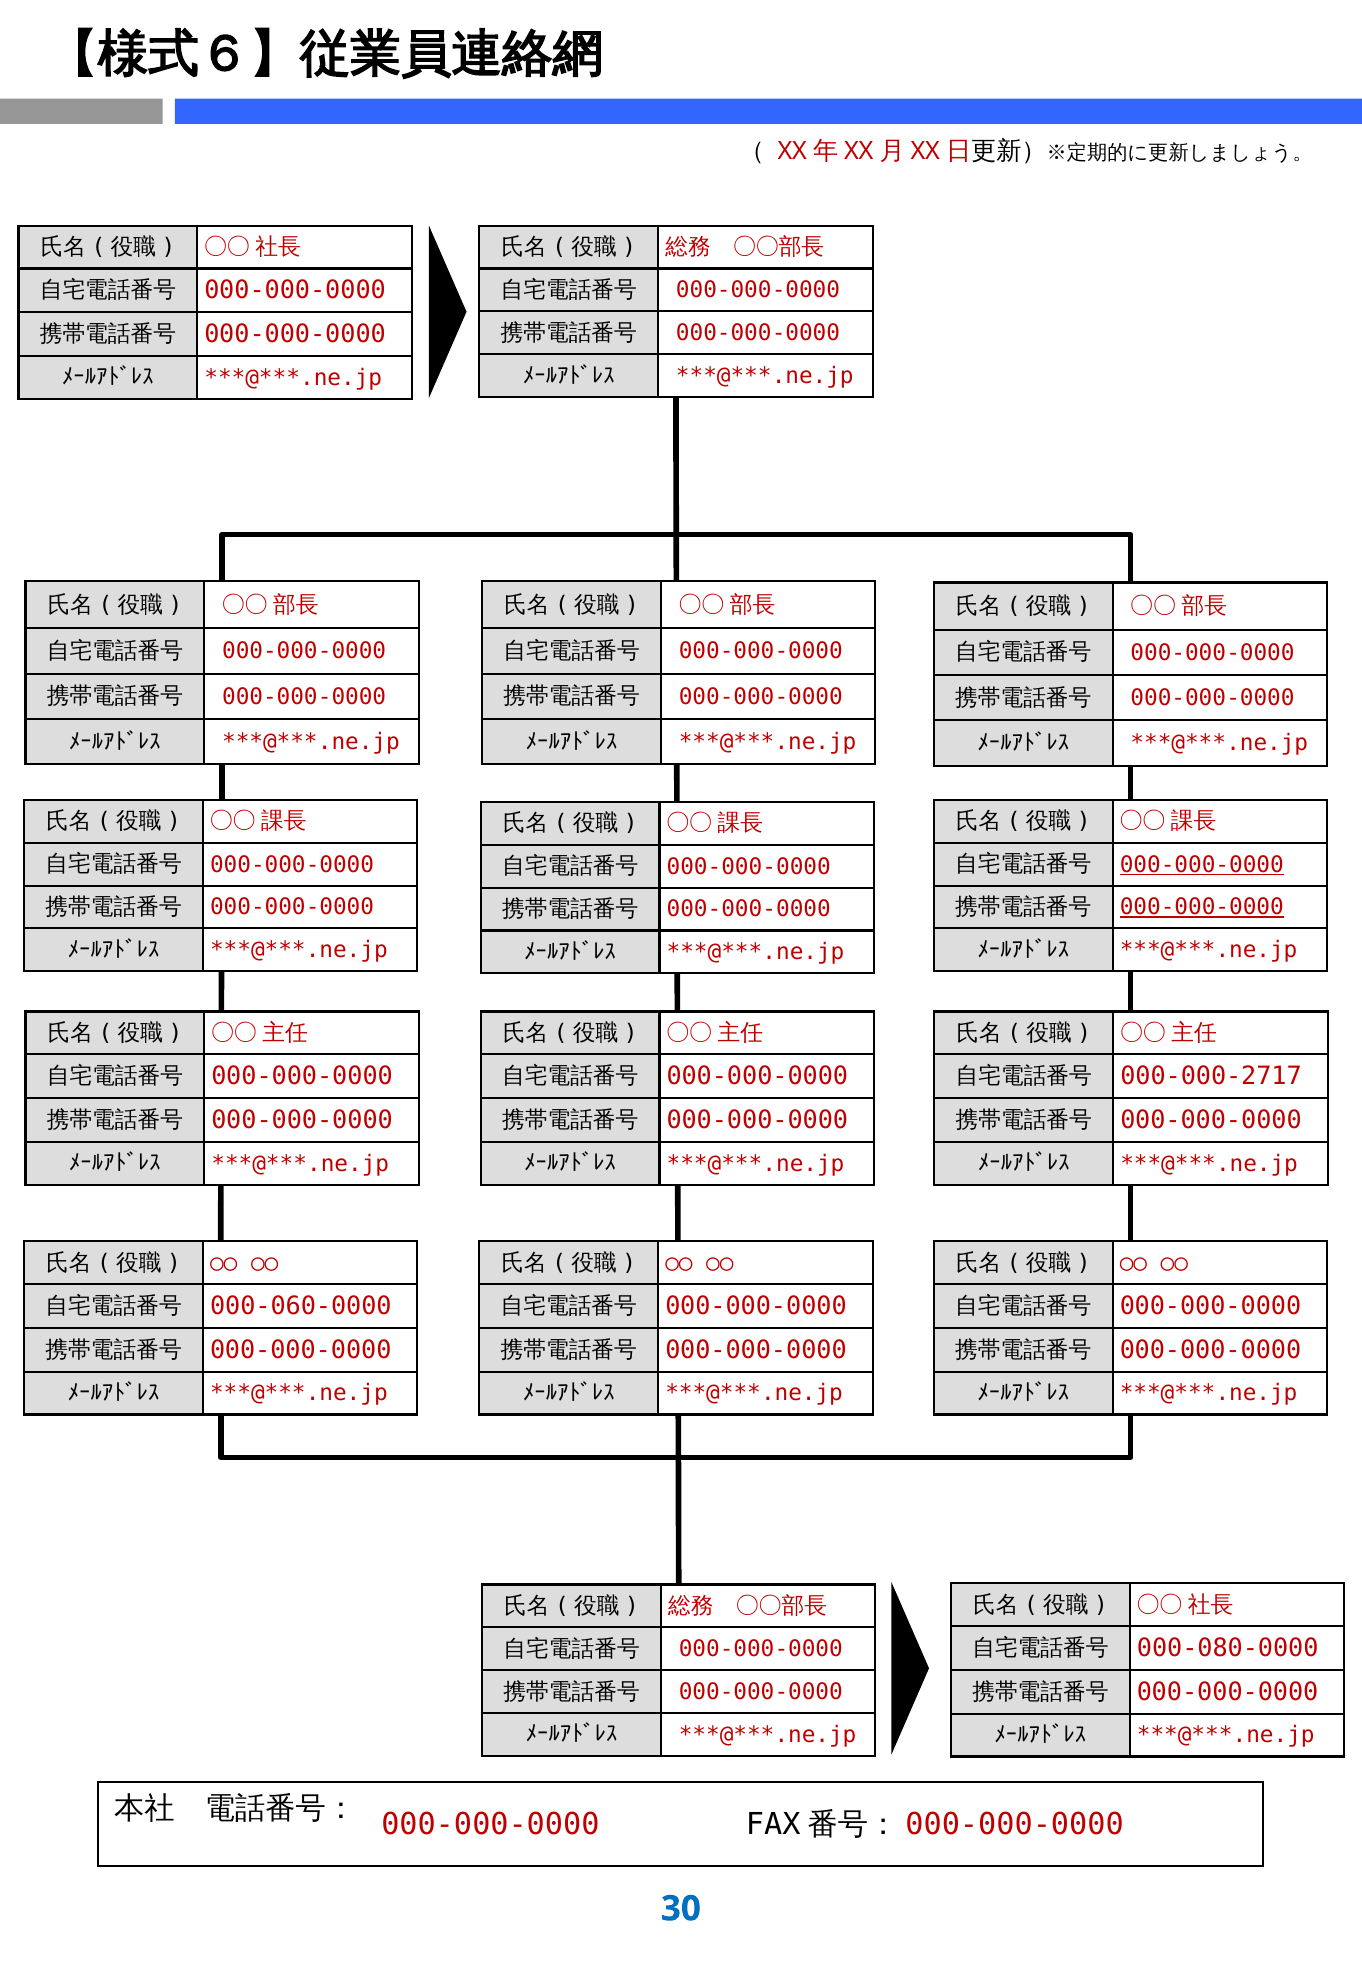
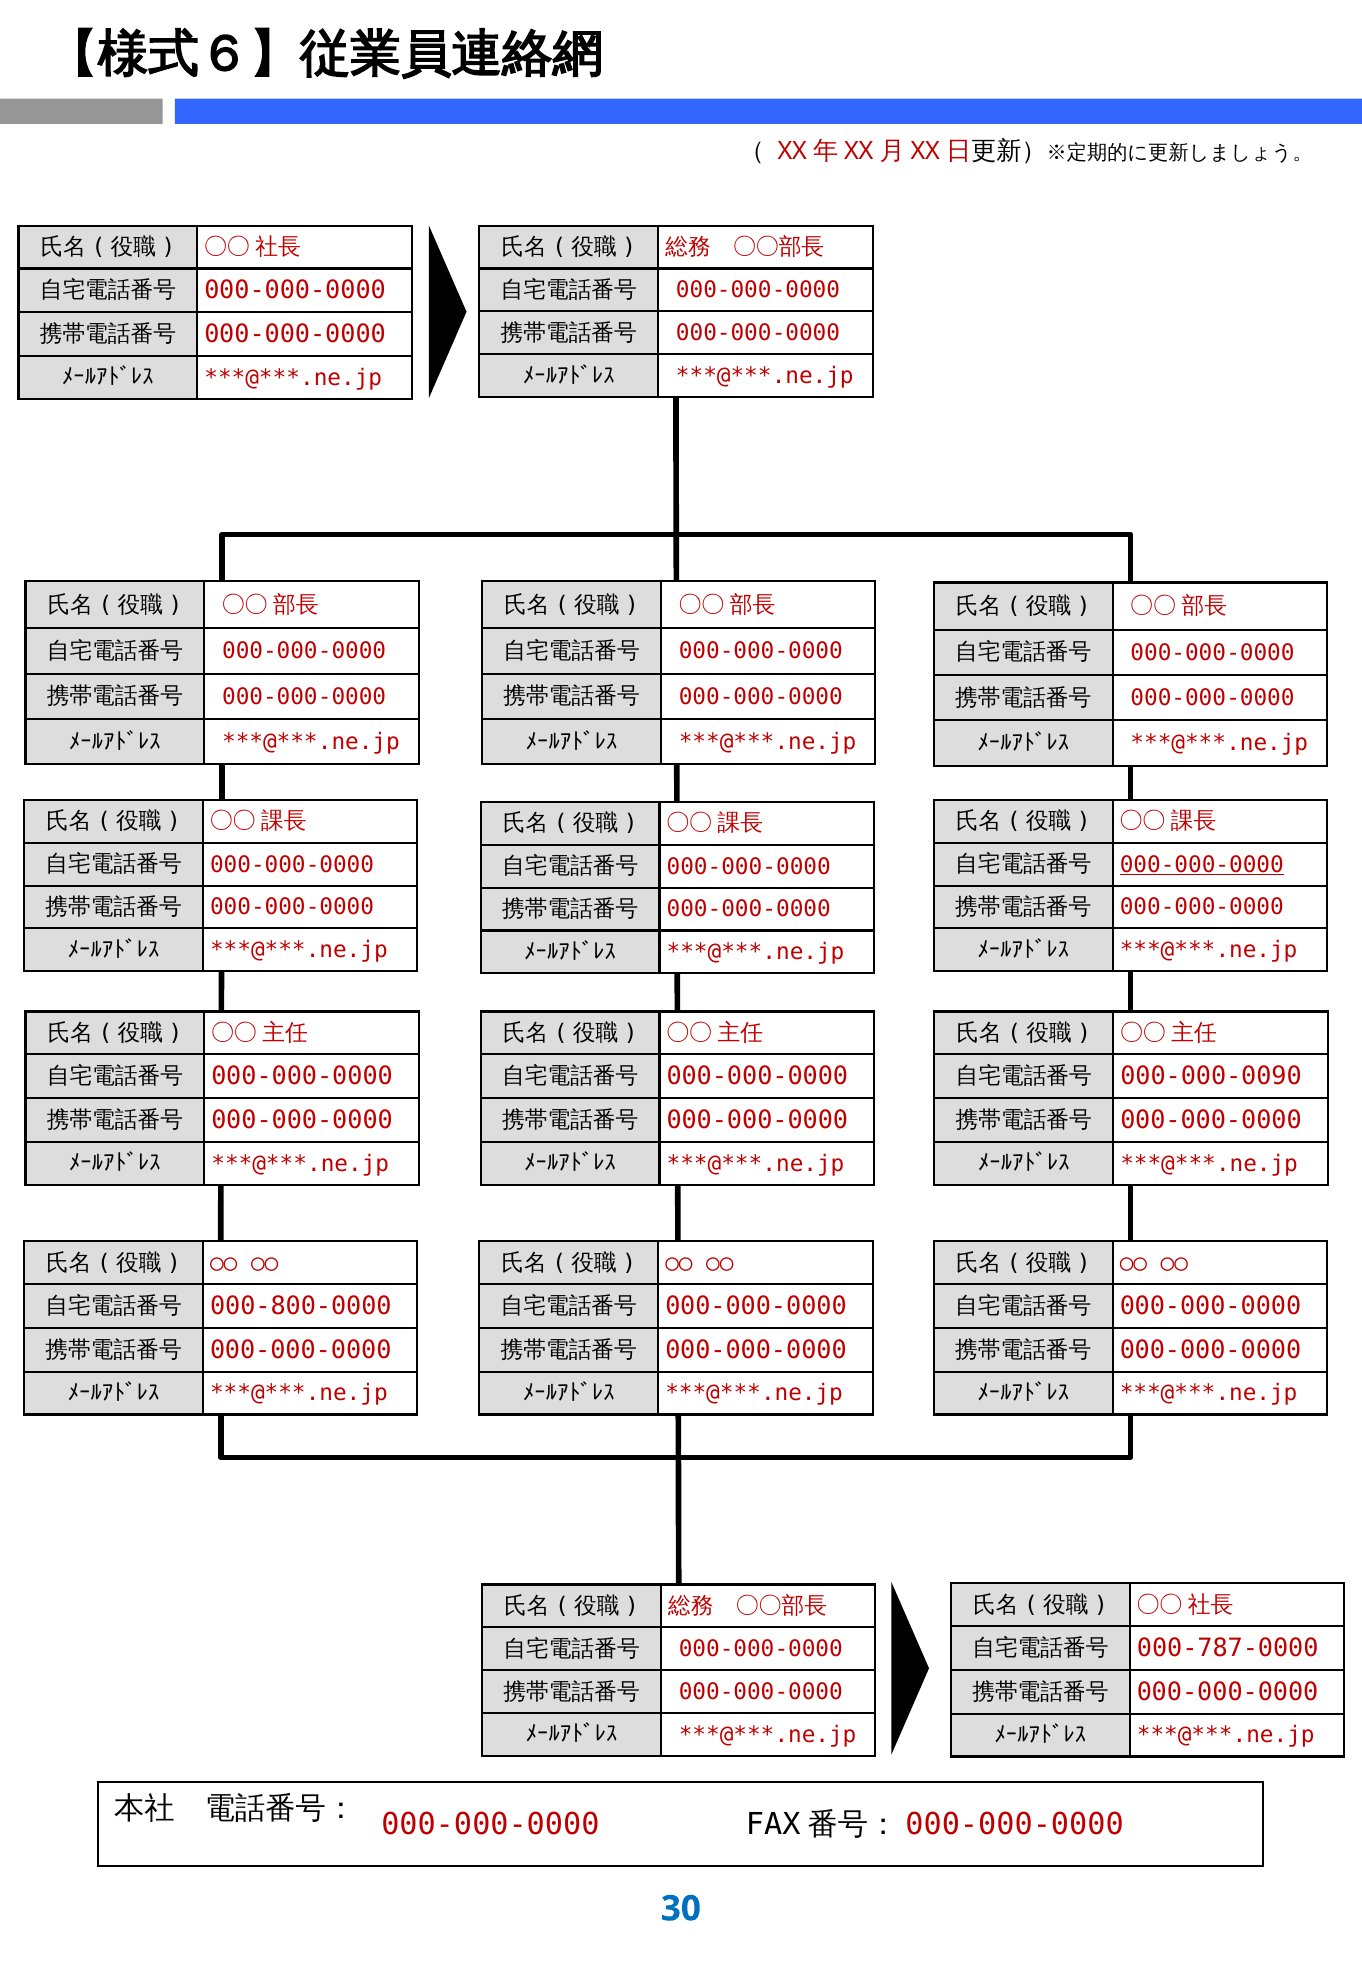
000-000-0000 underline: present -> none (1202, 908)
000-000-2717: 000-000-2717 -> 000-000-0090 (1211, 1077)
000-060-0000: 000-060-0000 -> 000-800-0000 (301, 1307)
000-080-0000: 000-080-0000 -> 000-787-0000 (1228, 1649)
